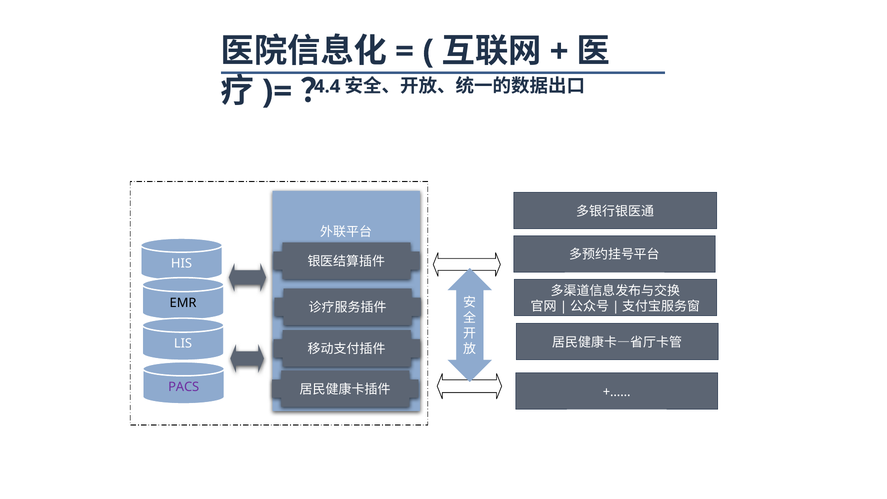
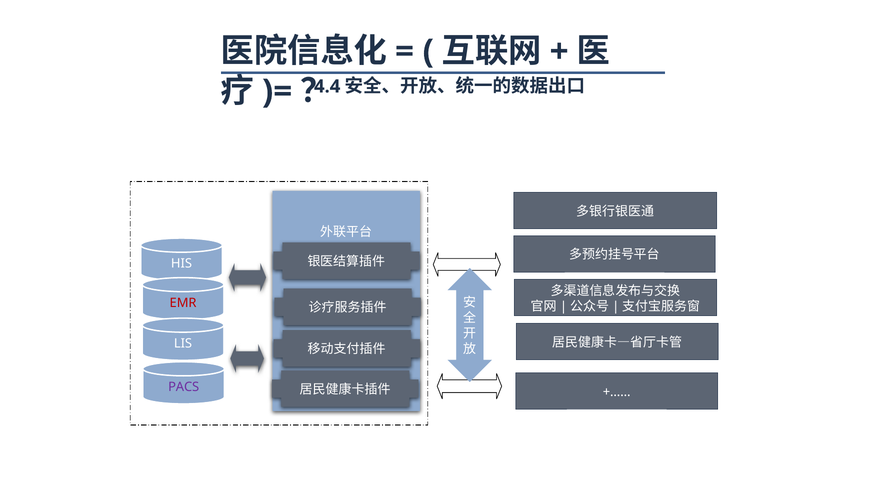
EMR colour: black -> red (183, 303)
